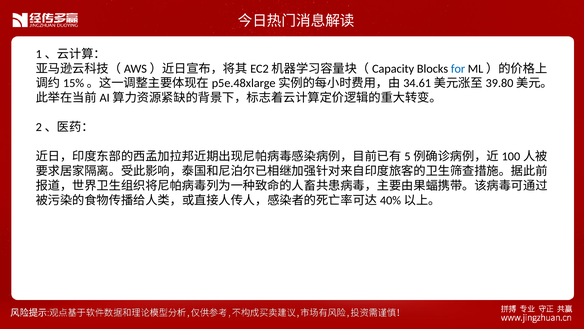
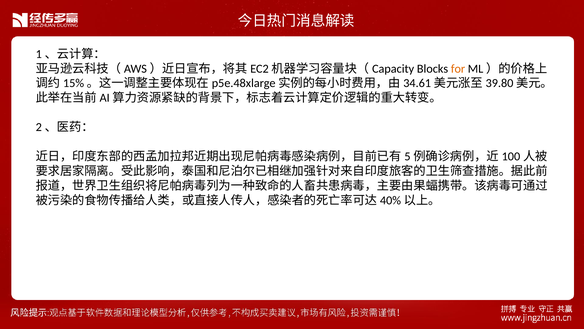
for colour: blue -> orange (458, 69)
